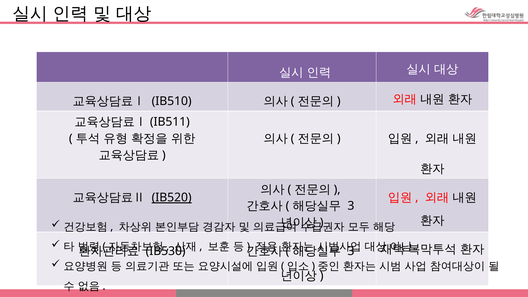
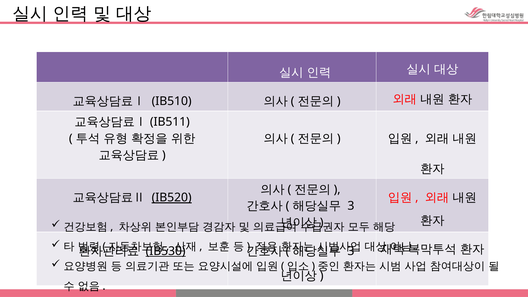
IB530 underline: none -> present (166, 251)
